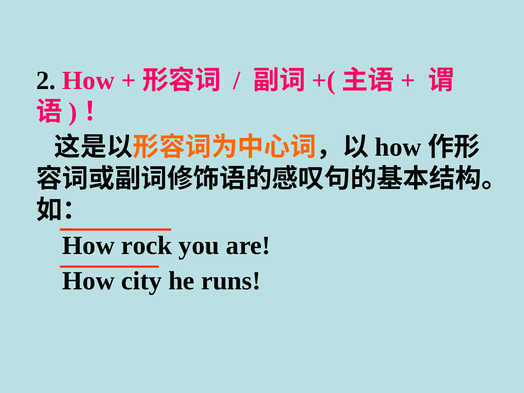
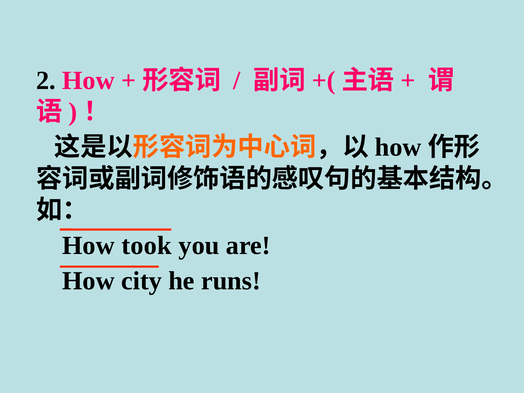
rock: rock -> took (147, 246)
